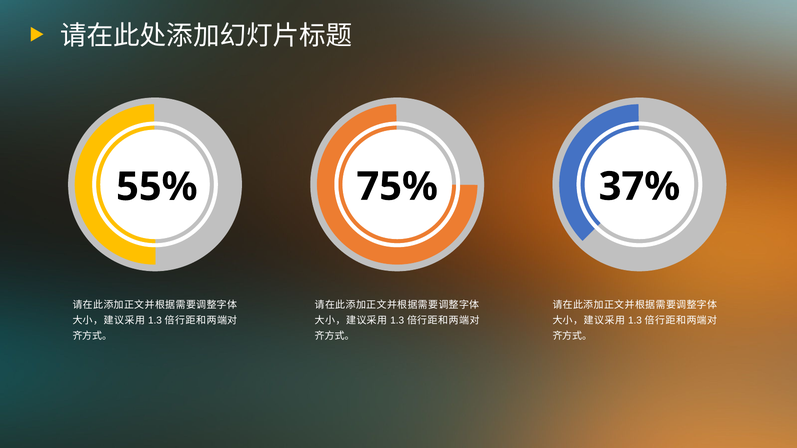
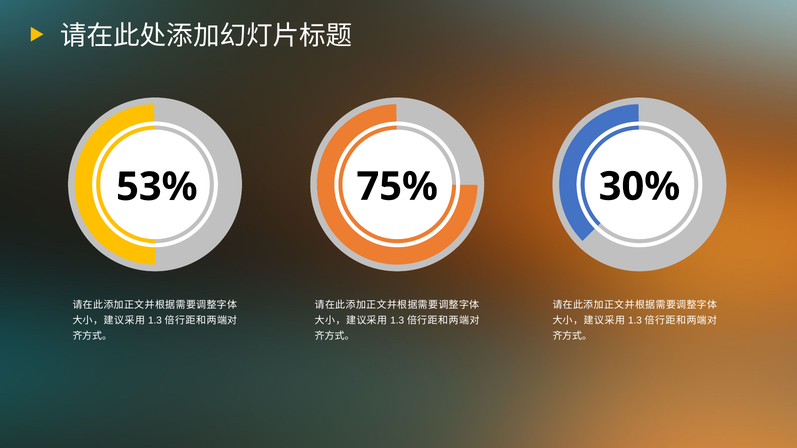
55%: 55% -> 53% (157, 187)
37%: 37% -> 30% (639, 187)
